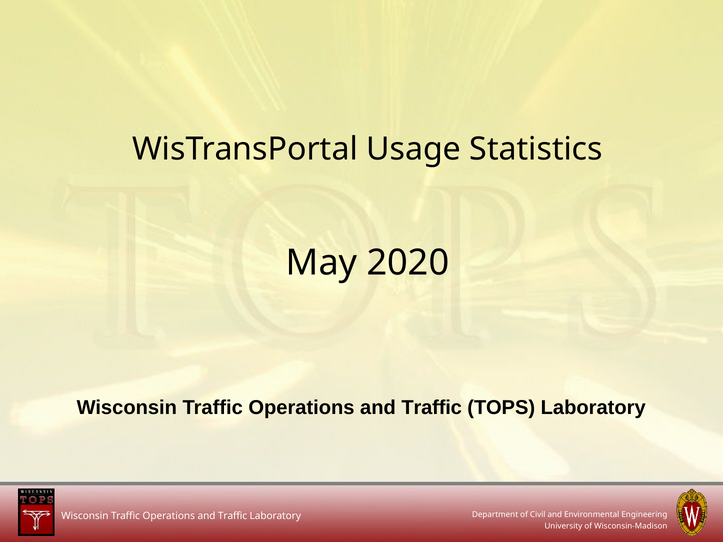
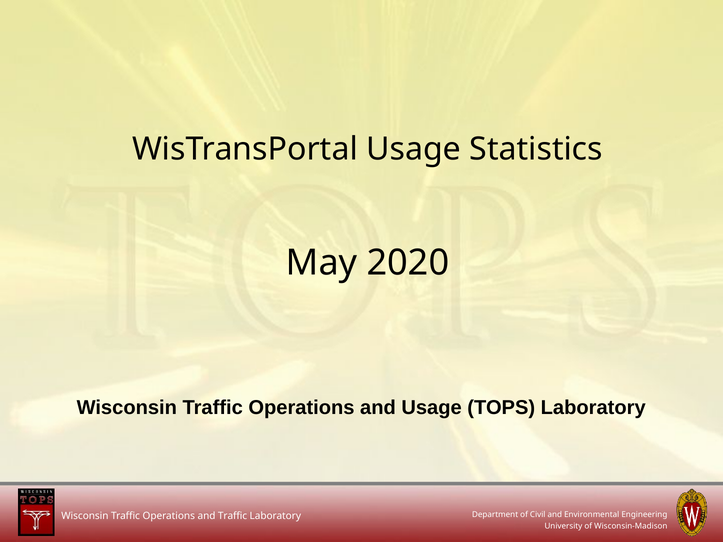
Traffic: Traffic -> Usage (432, 408)
